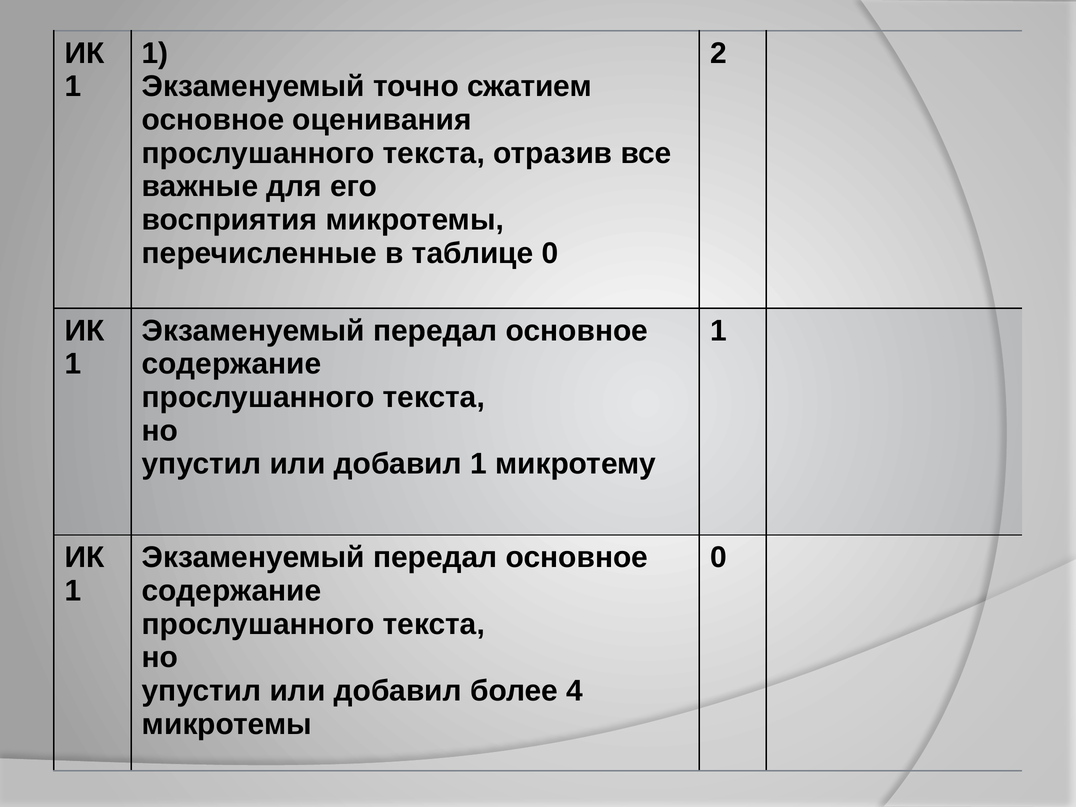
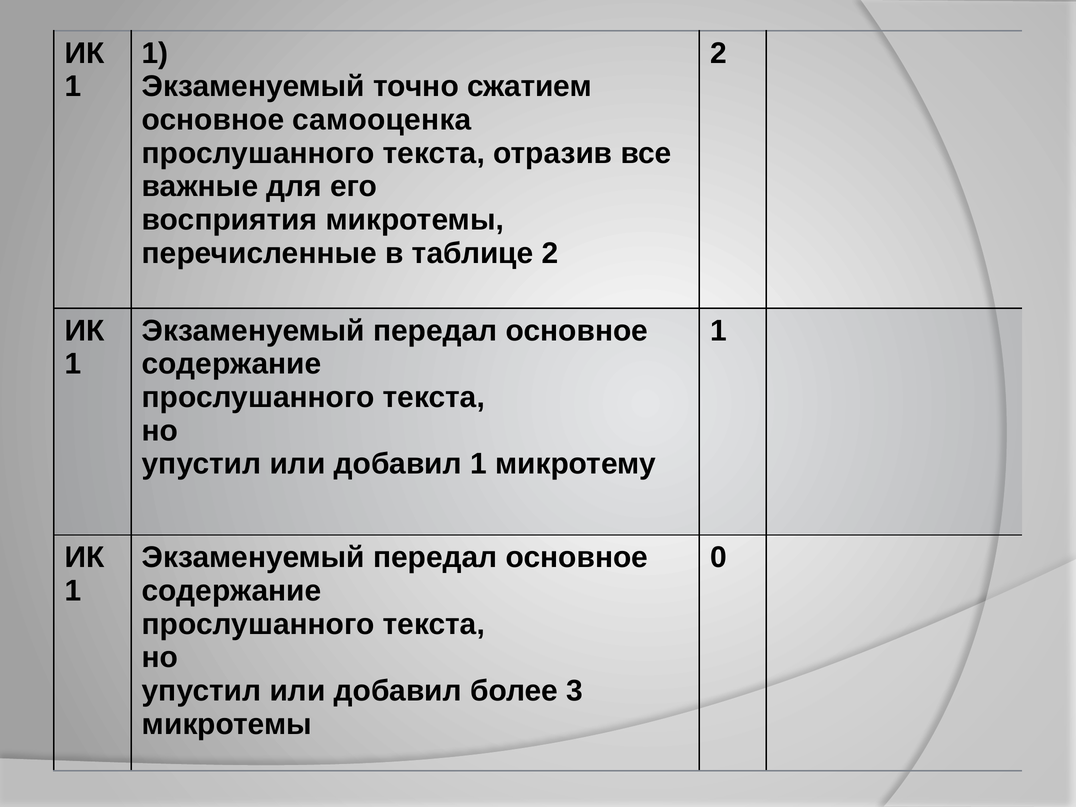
оценивания: оценивания -> самооценка (382, 120)
таблице 0: 0 -> 2 (550, 253)
4: 4 -> 3 (575, 691)
